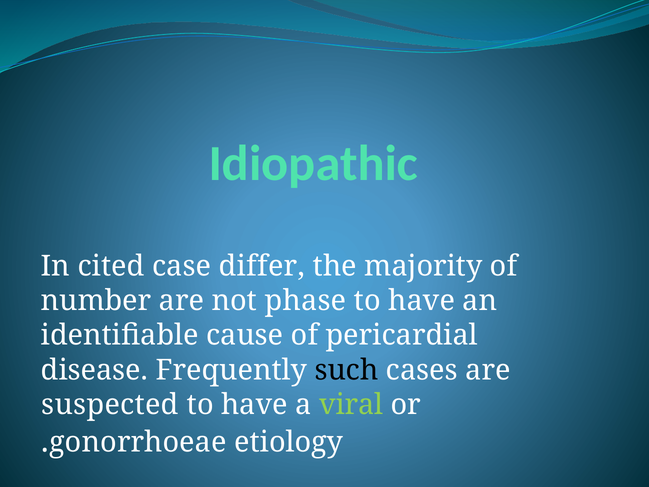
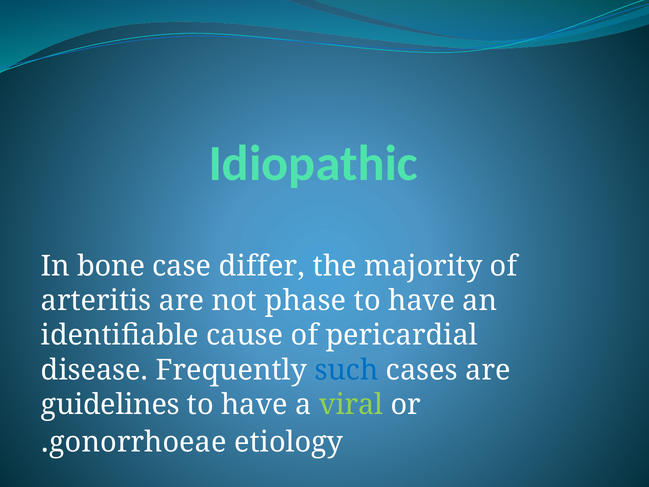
cited: cited -> bone (111, 266)
number: number -> arteritis (96, 301)
such colour: black -> blue (346, 370)
suspected: suspected -> guidelines (110, 405)
